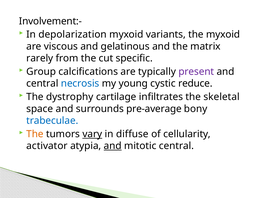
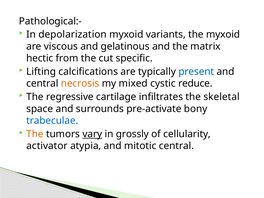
Involvement:-: Involvement:- -> Pathological:- (50, 21)
rarely: rarely -> hectic (40, 58)
Group: Group -> Lifting (41, 72)
present colour: purple -> blue (196, 72)
necrosis colour: blue -> orange (80, 84)
young: young -> mixed (133, 84)
dystrophy: dystrophy -> regressive (70, 97)
pre-average: pre-average -> pre-activate (154, 109)
diffuse: diffuse -> grossly (132, 134)
and underline: present -> none (113, 146)
